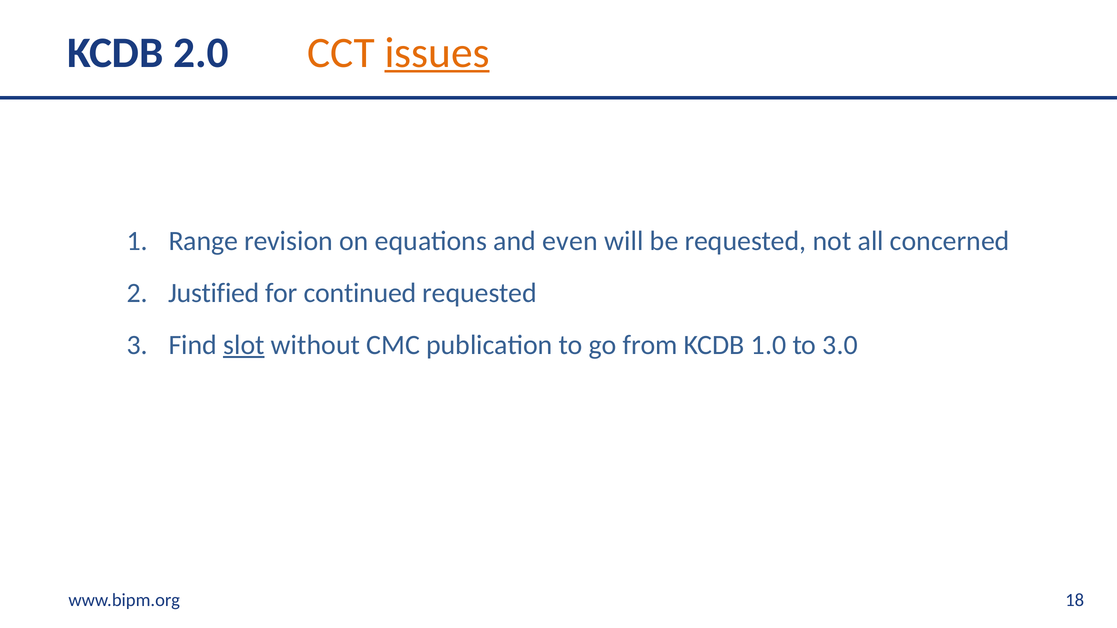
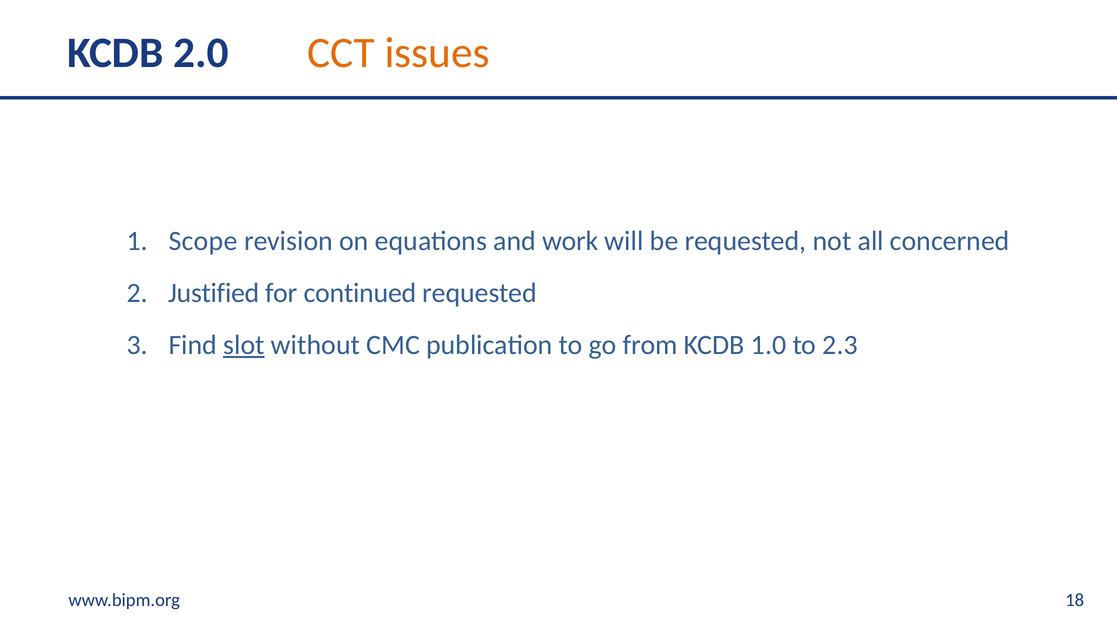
issues underline: present -> none (437, 53)
Range: Range -> Scope (203, 241)
even: even -> work (570, 241)
3.0: 3.0 -> 2.3 (840, 345)
